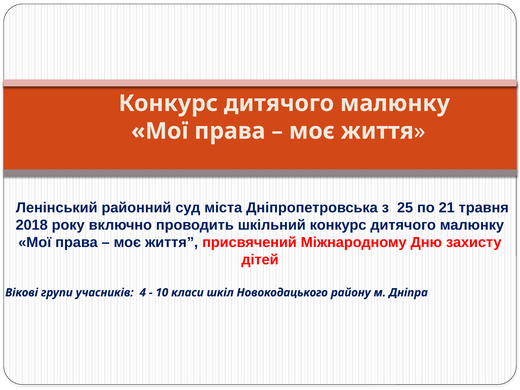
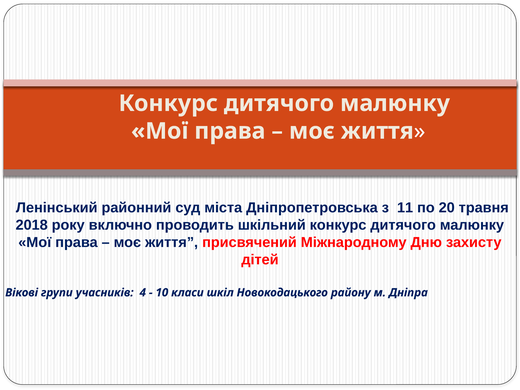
25: 25 -> 11 (405, 208)
21: 21 -> 20 (447, 208)
